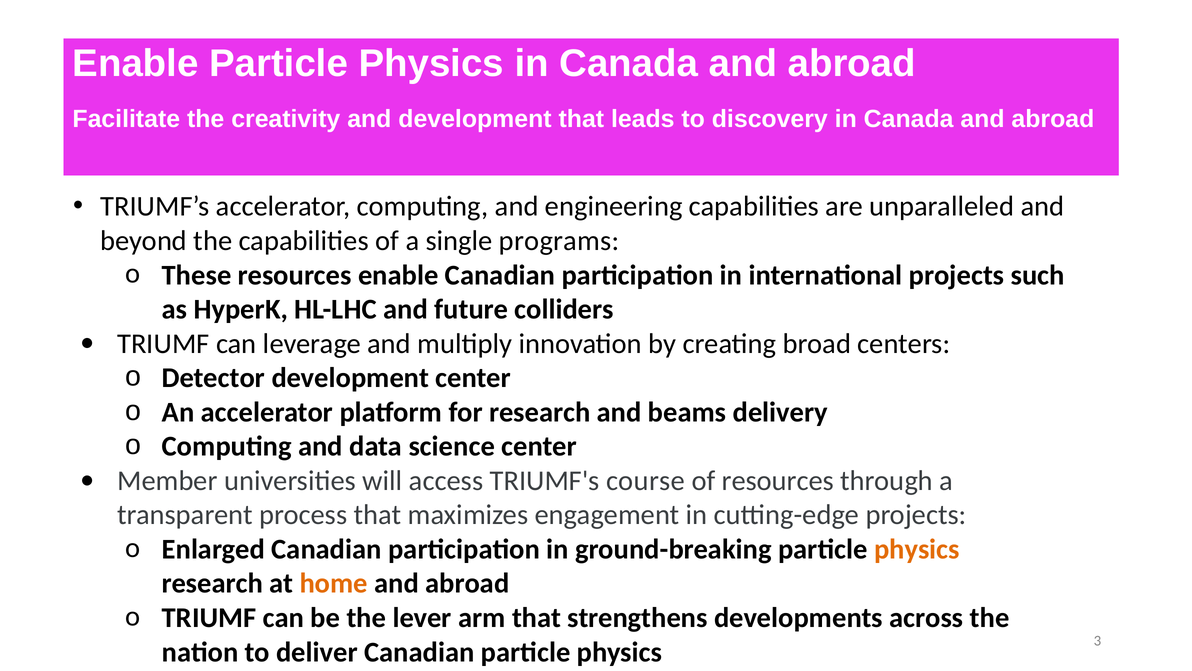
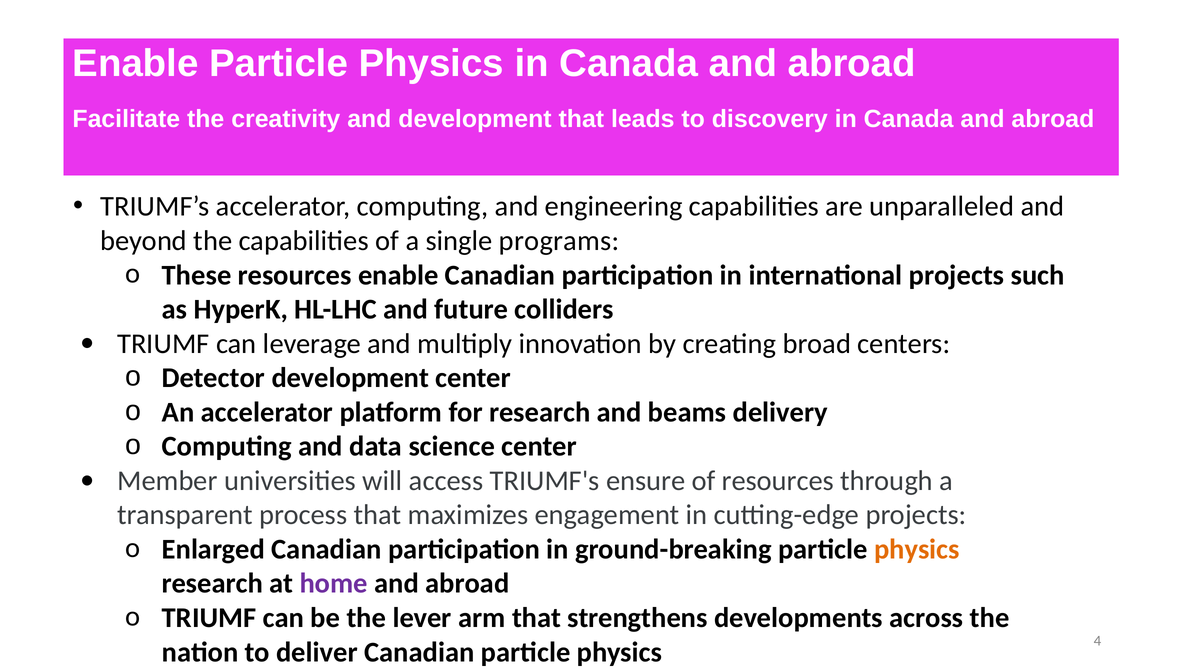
course: course -> ensure (646, 480)
home colour: orange -> purple (334, 583)
3: 3 -> 4 (1097, 640)
